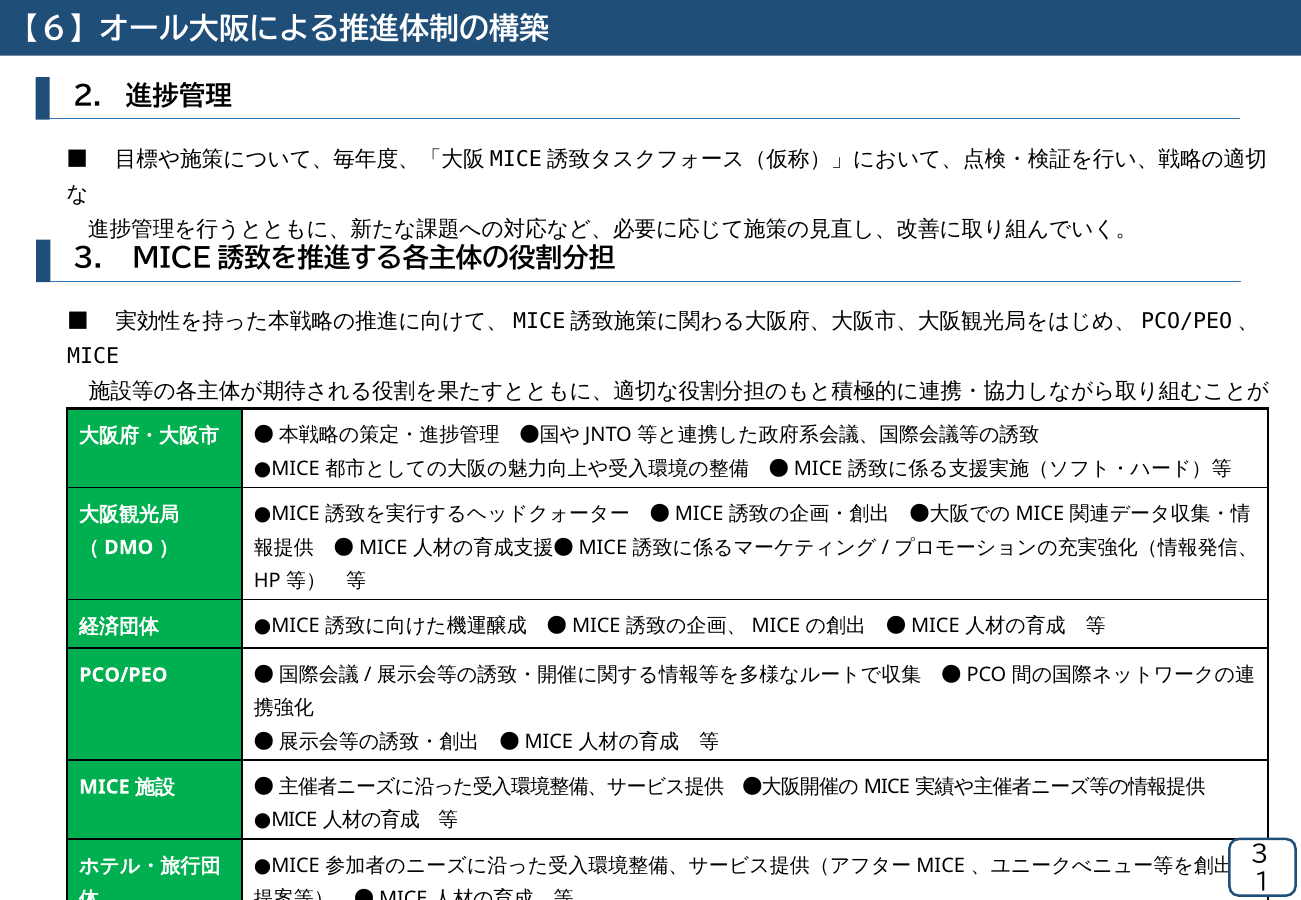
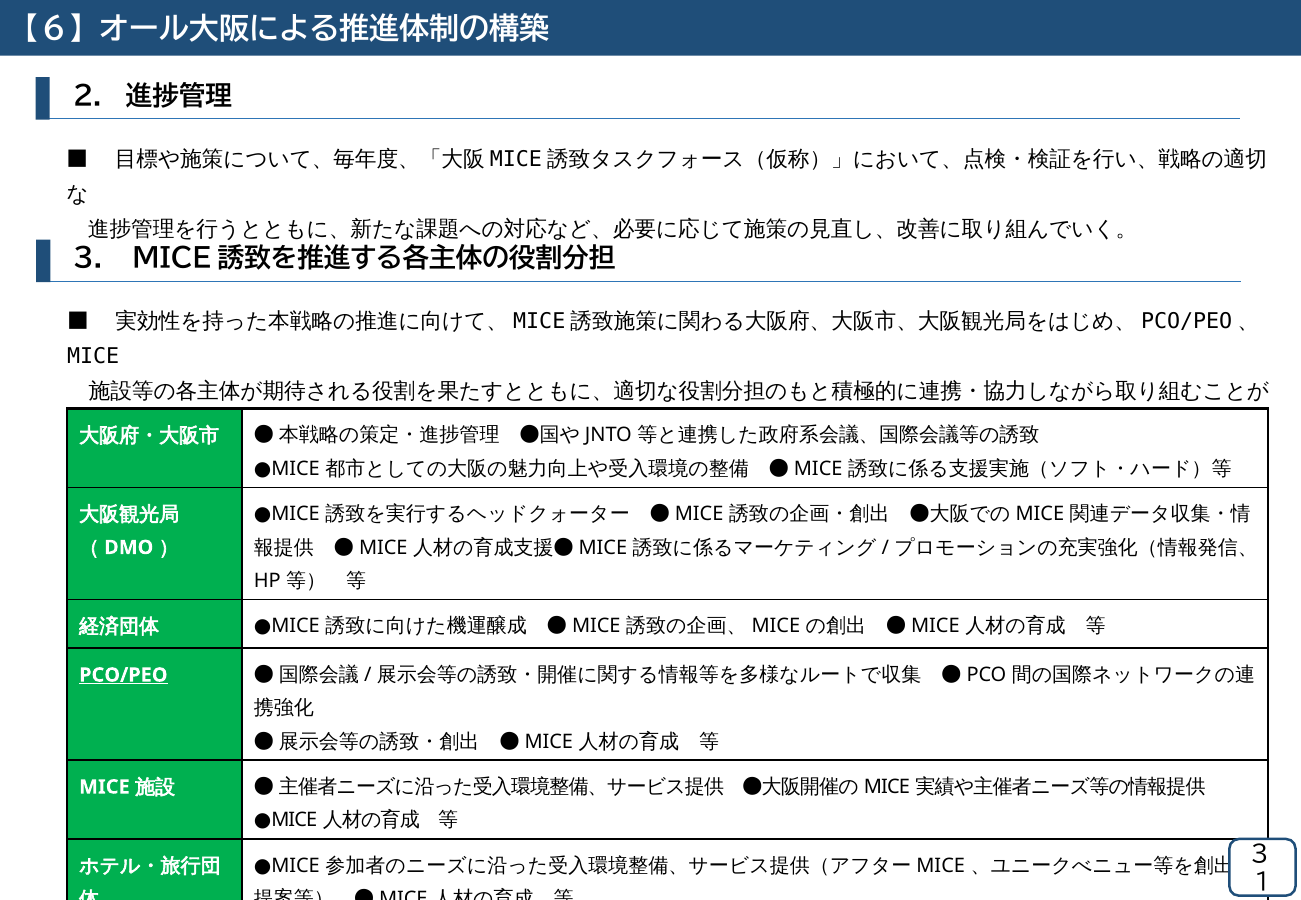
PCO/PEO underline: none -> present (123, 676)
